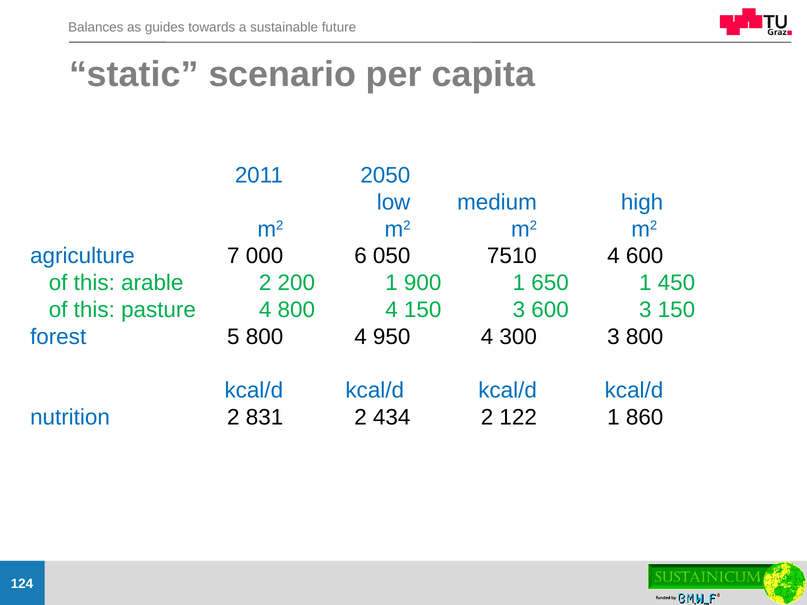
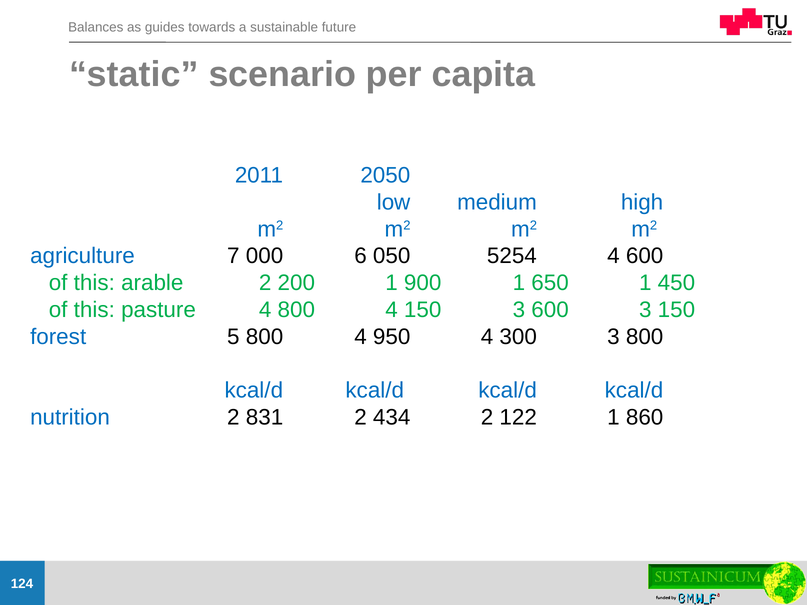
7510: 7510 -> 5254 (512, 256)
